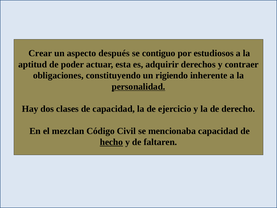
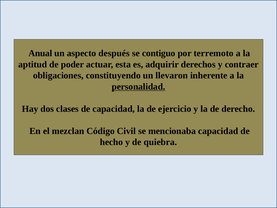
Crear: Crear -> Anual (40, 53)
estudiosos: estudiosos -> terremoto (214, 53)
rigiendo: rigiendo -> llevaron (172, 75)
hecho underline: present -> none (111, 142)
faltaren: faltaren -> quiebra (160, 142)
